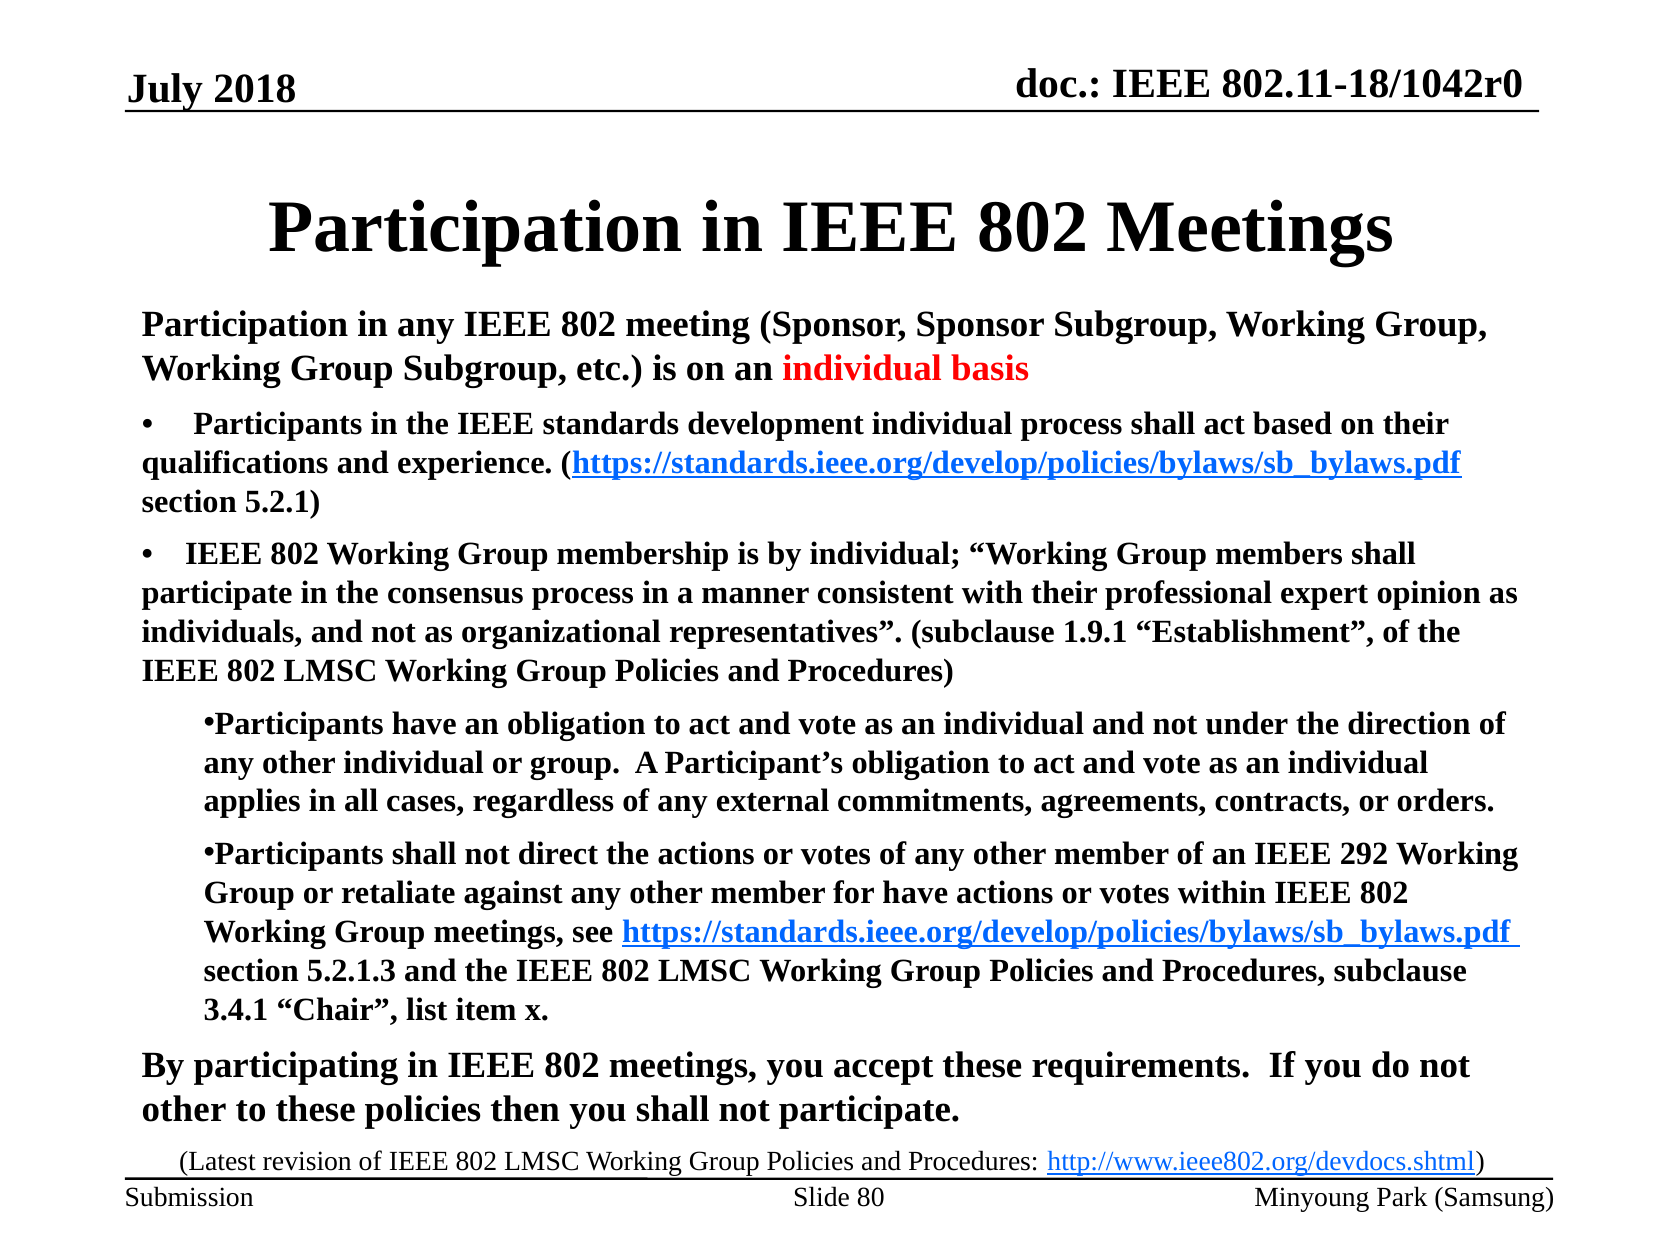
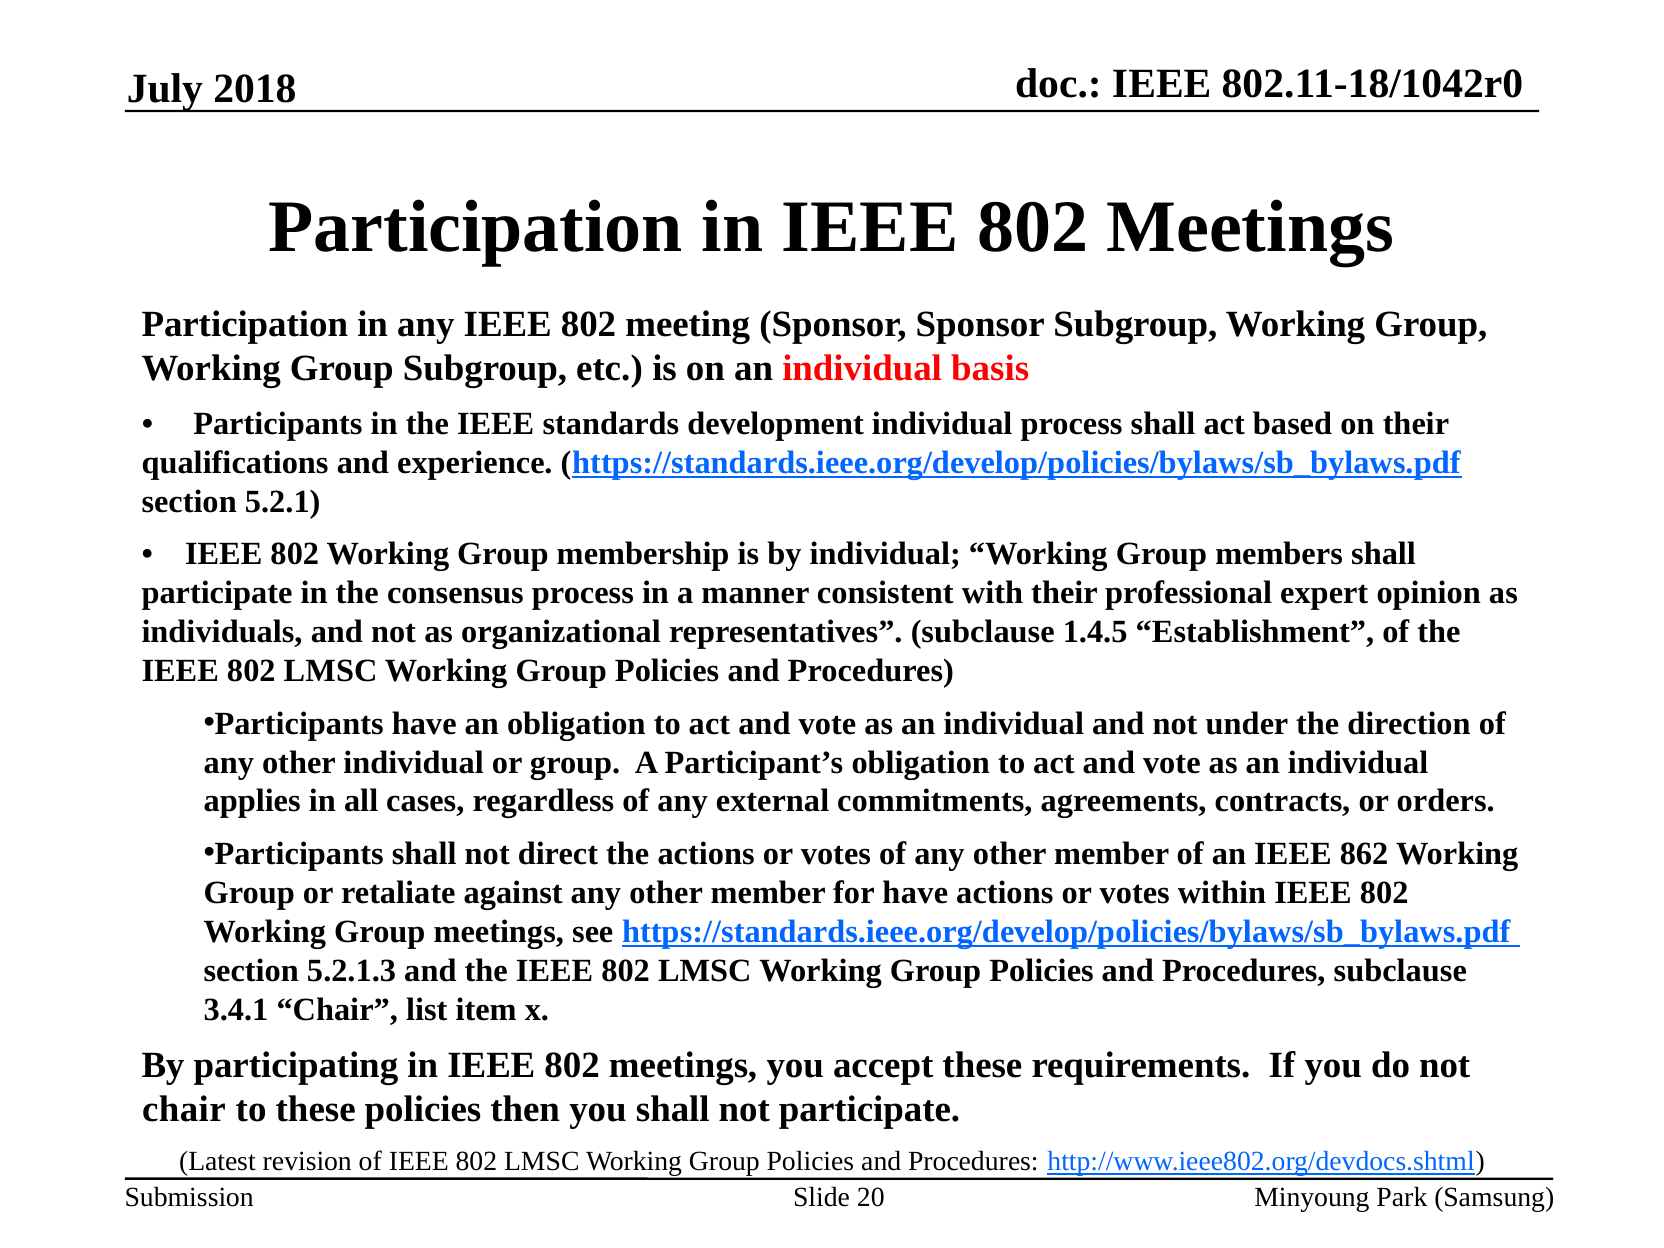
1.9.1: 1.9.1 -> 1.4.5 (1095, 632)
292: 292 -> 862 (1364, 854)
other: other -> chair (184, 1110)
80: 80 -> 20 (871, 1197)
